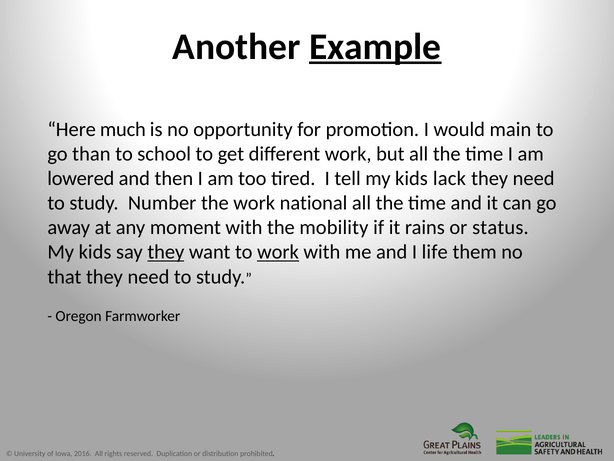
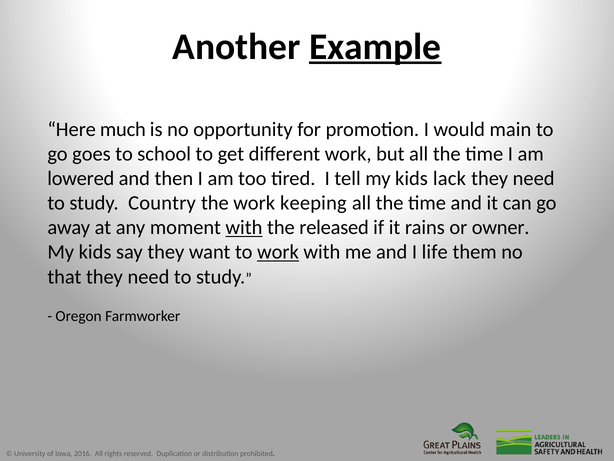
than: than -> goes (91, 154)
Number: Number -> Country (162, 203)
national: national -> keeping (313, 203)
with underline: none -> present (244, 227)
mobility: mobility -> released (334, 227)
status: status -> owner (501, 227)
they underline: present -> none (166, 252)
